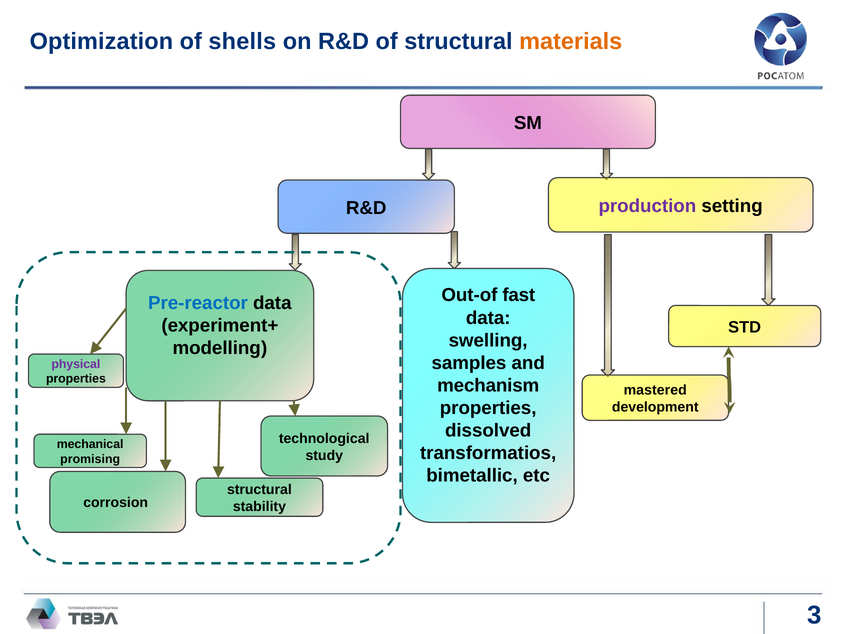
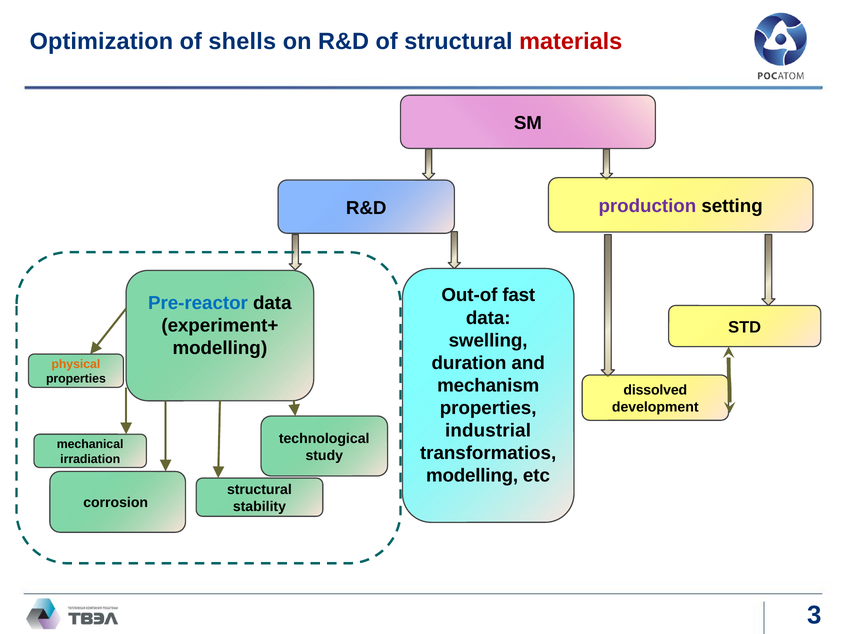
materials colour: orange -> red (571, 42)
samples: samples -> duration (469, 363)
physical colour: purple -> orange (76, 364)
mastered: mastered -> dissolved (655, 390)
dissolved: dissolved -> industrial (488, 430)
promising: promising -> irradiation (90, 459)
bimetallic: bimetallic -> modelling (472, 475)
